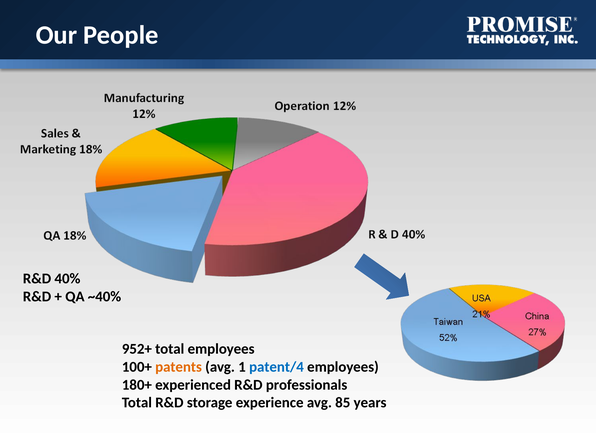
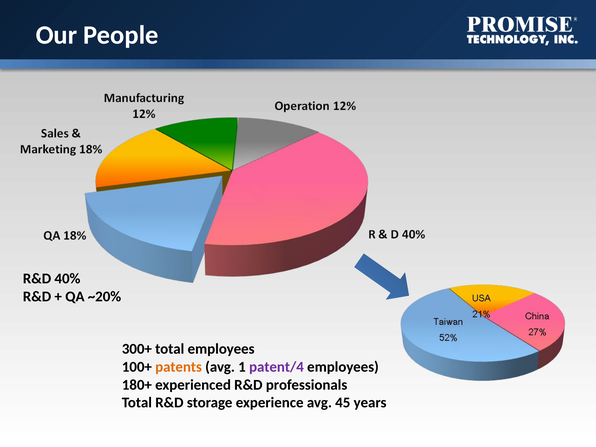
~40%: ~40% -> ~20% (104, 296)
952+: 952+ -> 300+ (137, 349)
patent/4 colour: blue -> purple (276, 367)
85: 85 -> 45 (343, 403)
